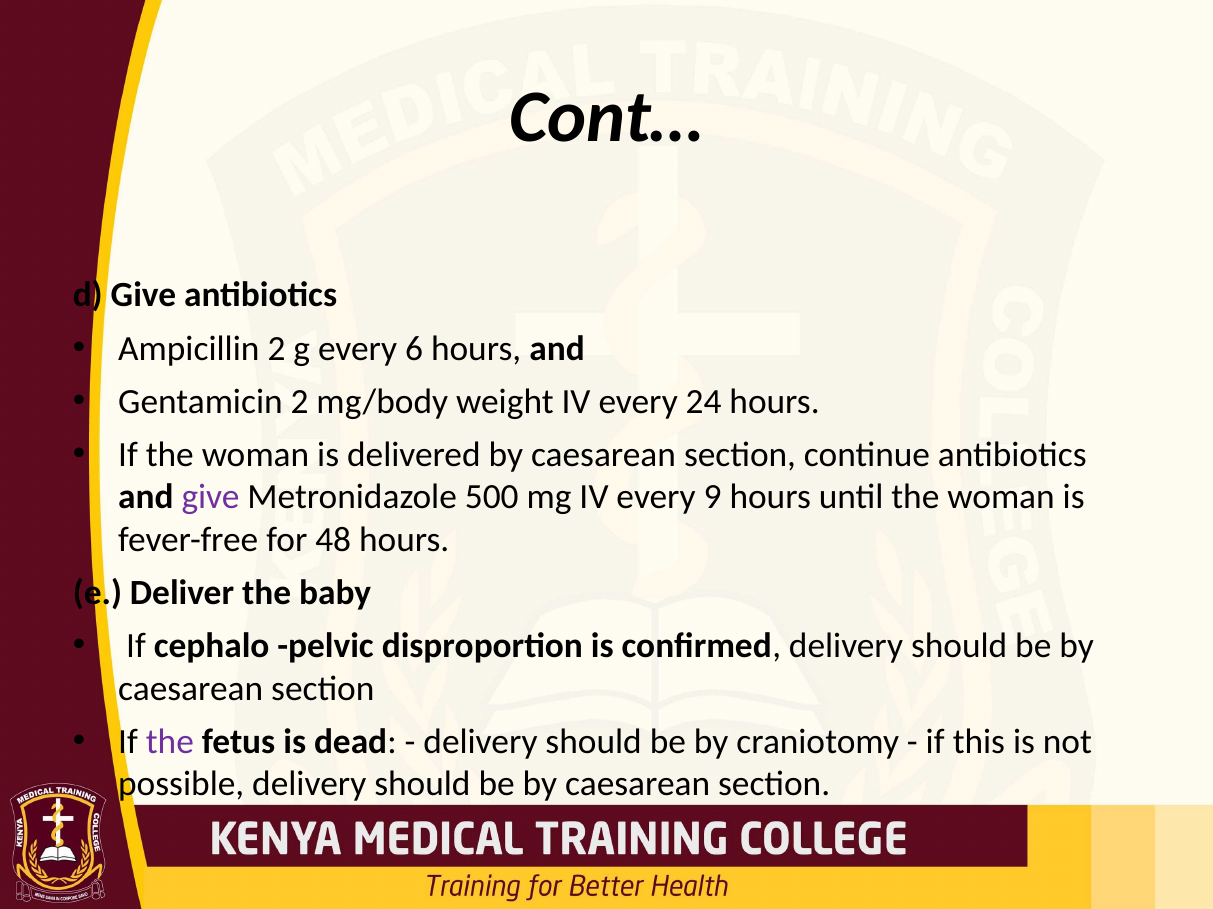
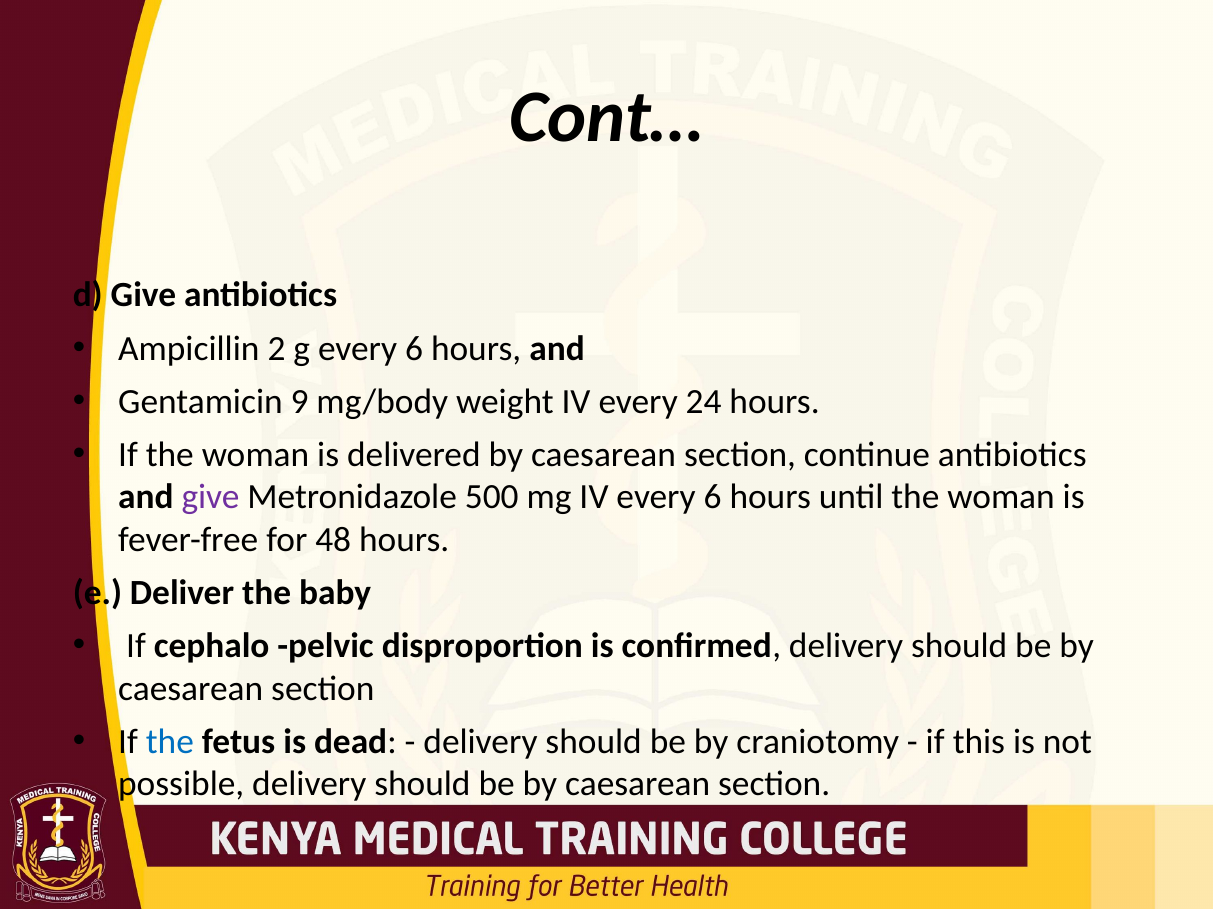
Gentamicin 2: 2 -> 9 (300, 402)
IV every 9: 9 -> 6 (713, 498)
the colour: purple -> blue (170, 742)
